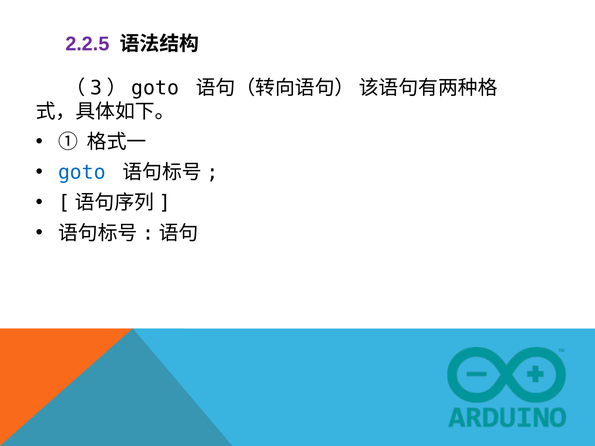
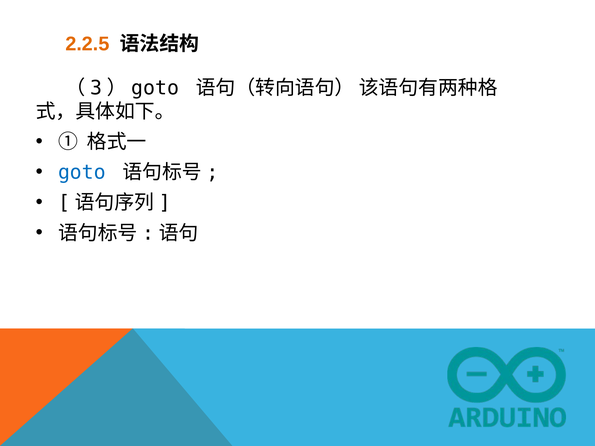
2.2.5 colour: purple -> orange (87, 44)
